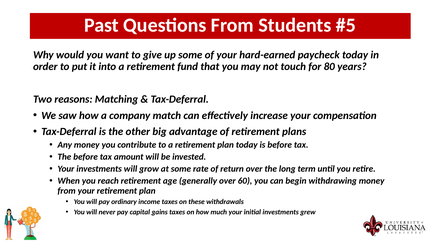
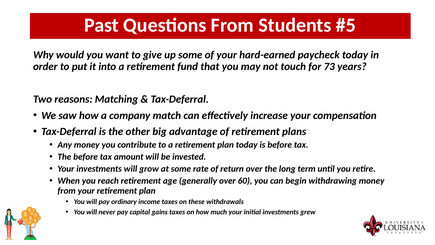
80: 80 -> 73 (329, 66)
